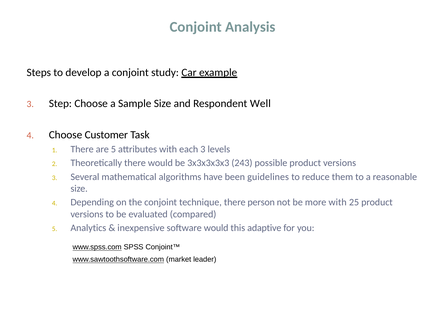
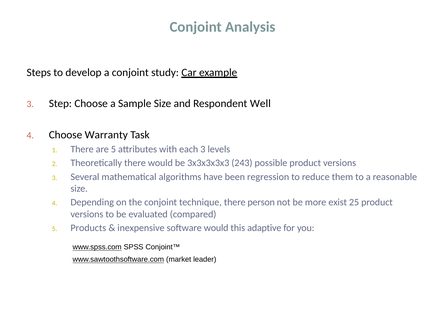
Customer: Customer -> Warranty (106, 135)
guidelines: guidelines -> regression (268, 177)
more with: with -> exist (338, 203)
Analytics: Analytics -> Products (88, 229)
